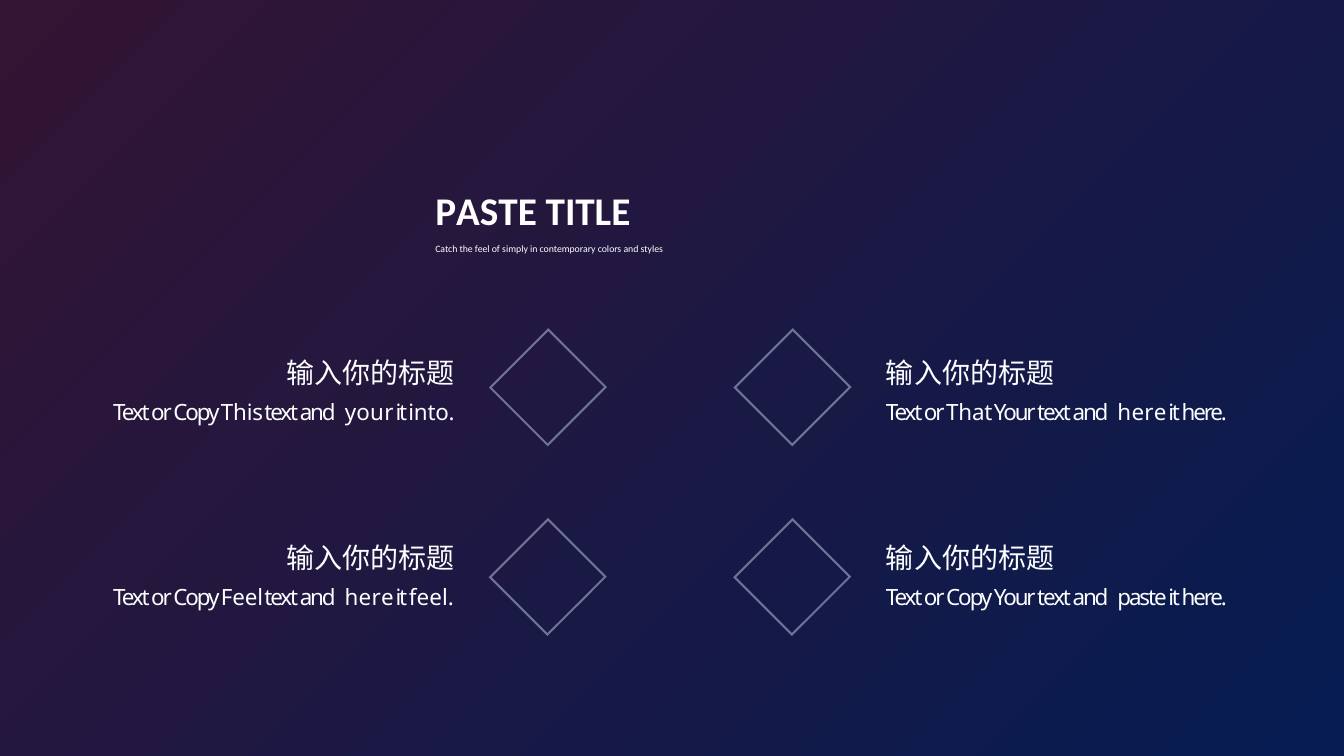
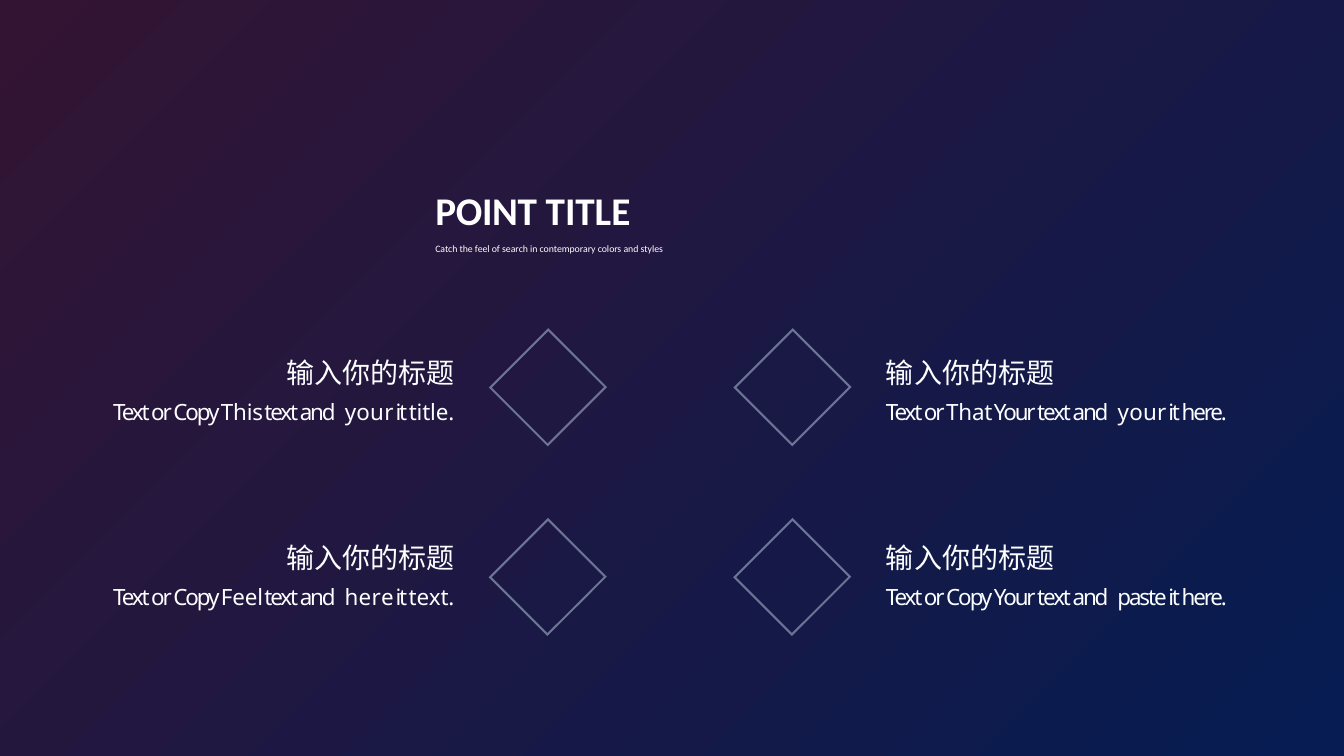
PASTE: PASTE -> POINT (486, 213)
simply: simply -> search (515, 249)
it into: into -> title (432, 413)
Your text and here: here -> your (1142, 413)
it feel: feel -> text (432, 599)
